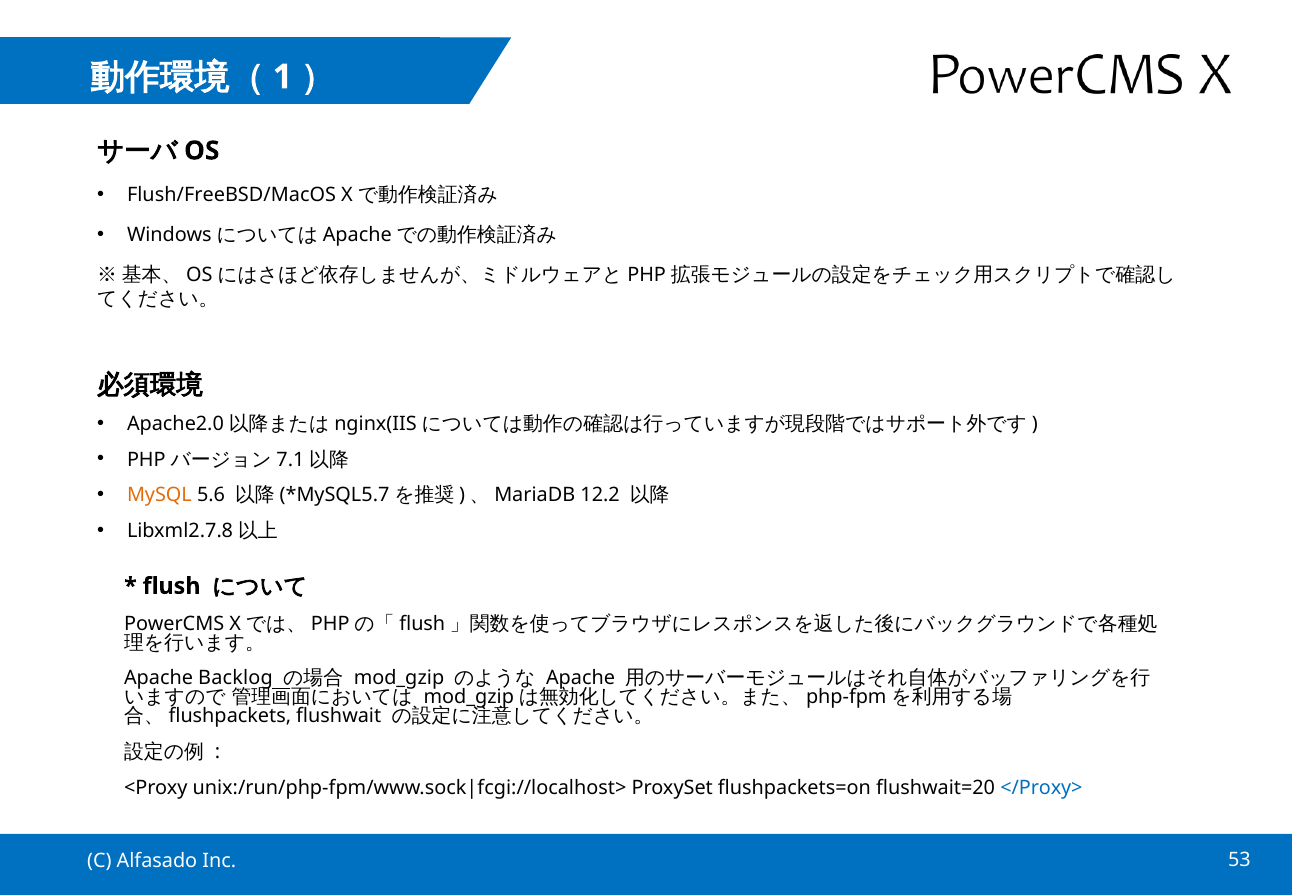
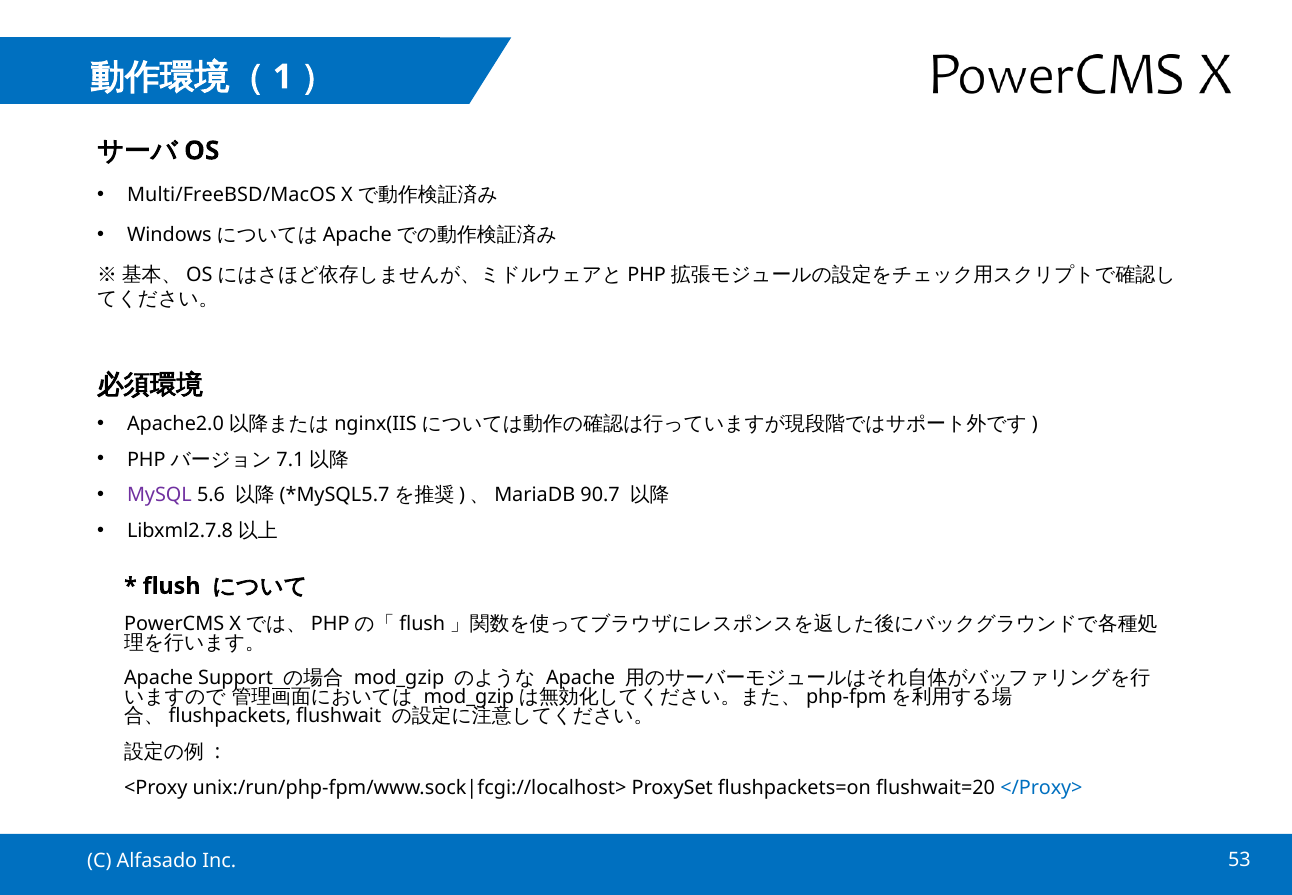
Flush/FreeBSD/MacOS: Flush/FreeBSD/MacOS -> Multi/FreeBSD/MacOS (231, 194)
MySQL colour: orange -> purple (159, 495)
12.2: 12.2 -> 90.7 (600, 495)
Backlog: Backlog -> Support (236, 678)
